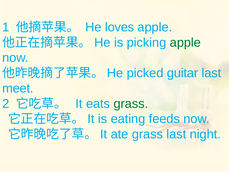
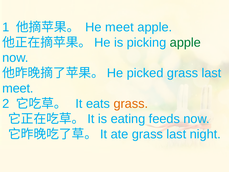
He loves: loves -> meet (119, 27)
picked guitar: guitar -> grass (183, 73)
grass colour: green -> orange (131, 103)
